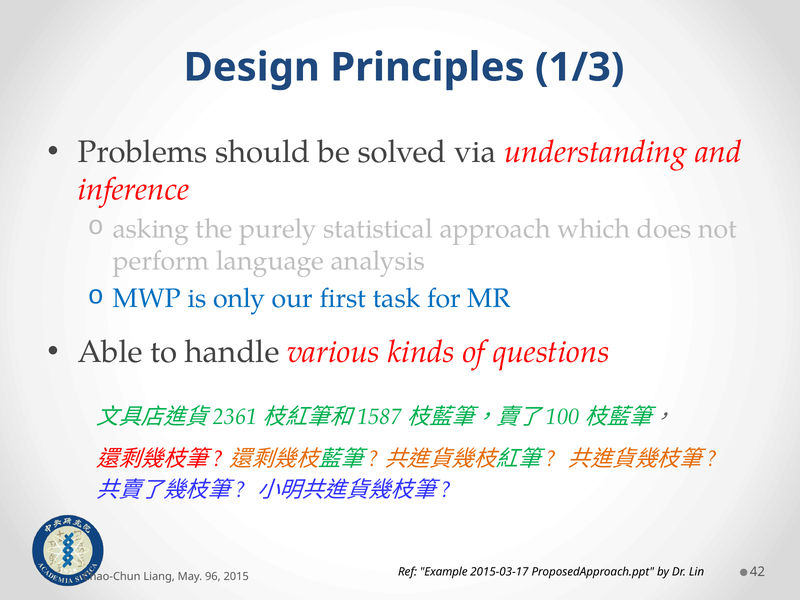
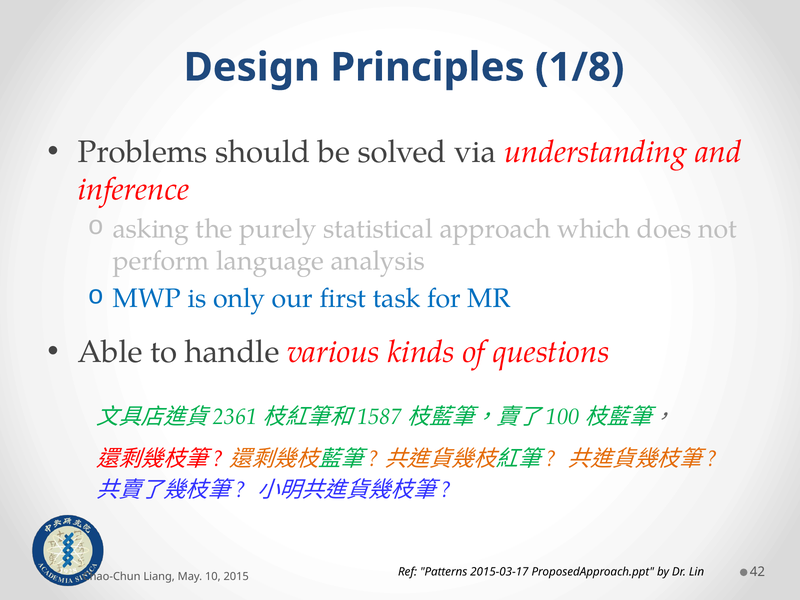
1/3: 1/3 -> 1/8 (580, 67)
Example: Example -> Patterns (444, 572)
96: 96 -> 10 (213, 577)
